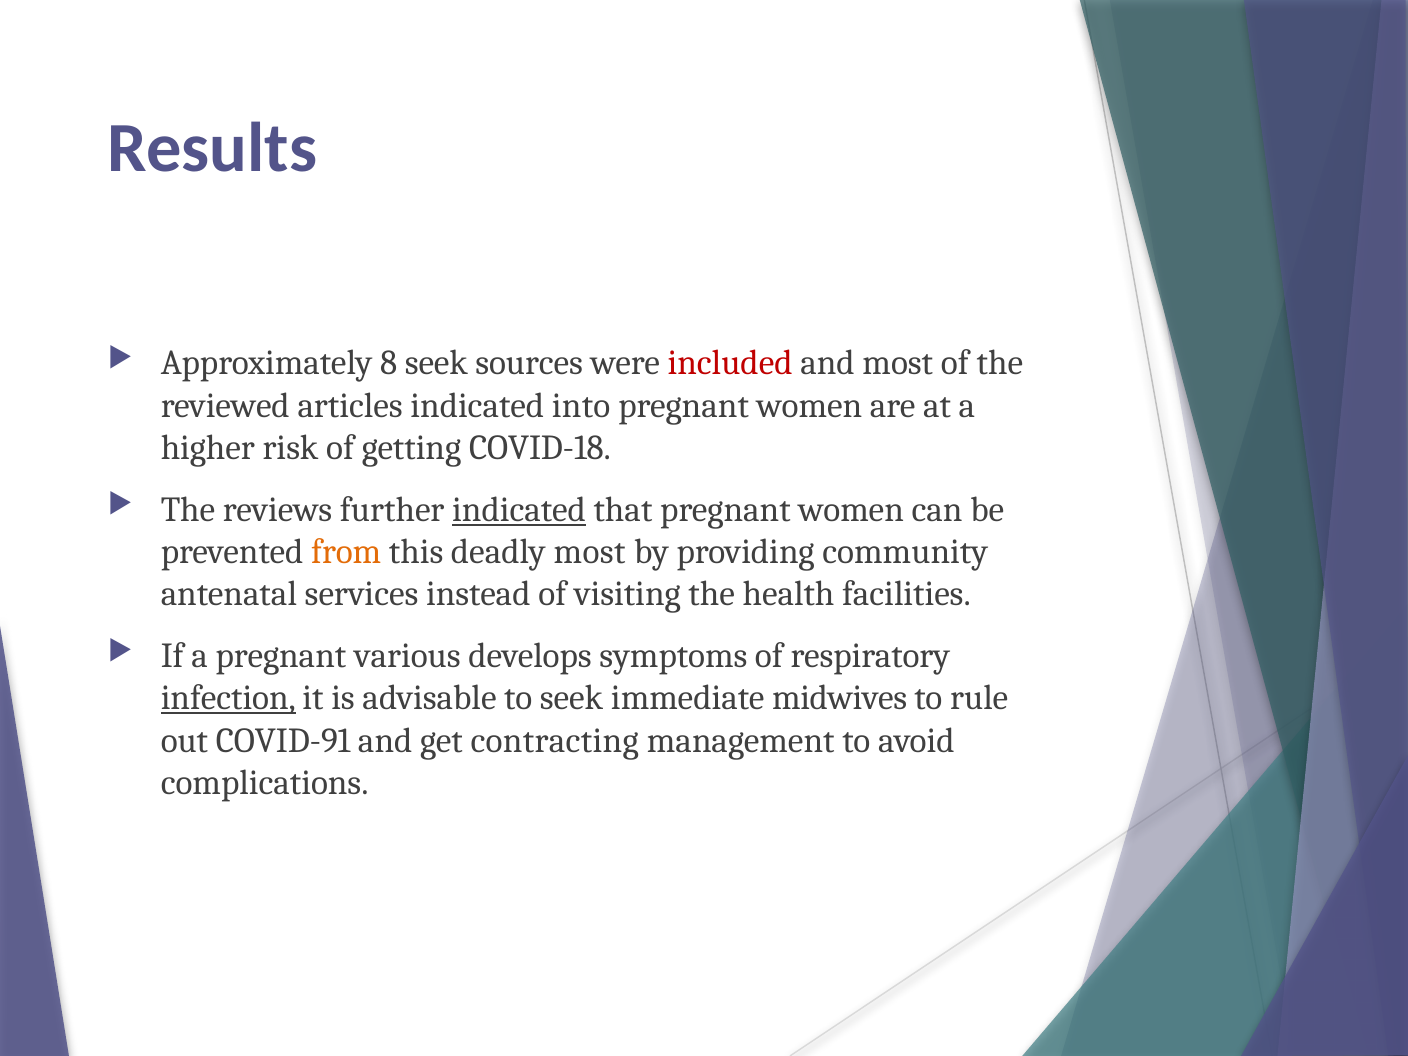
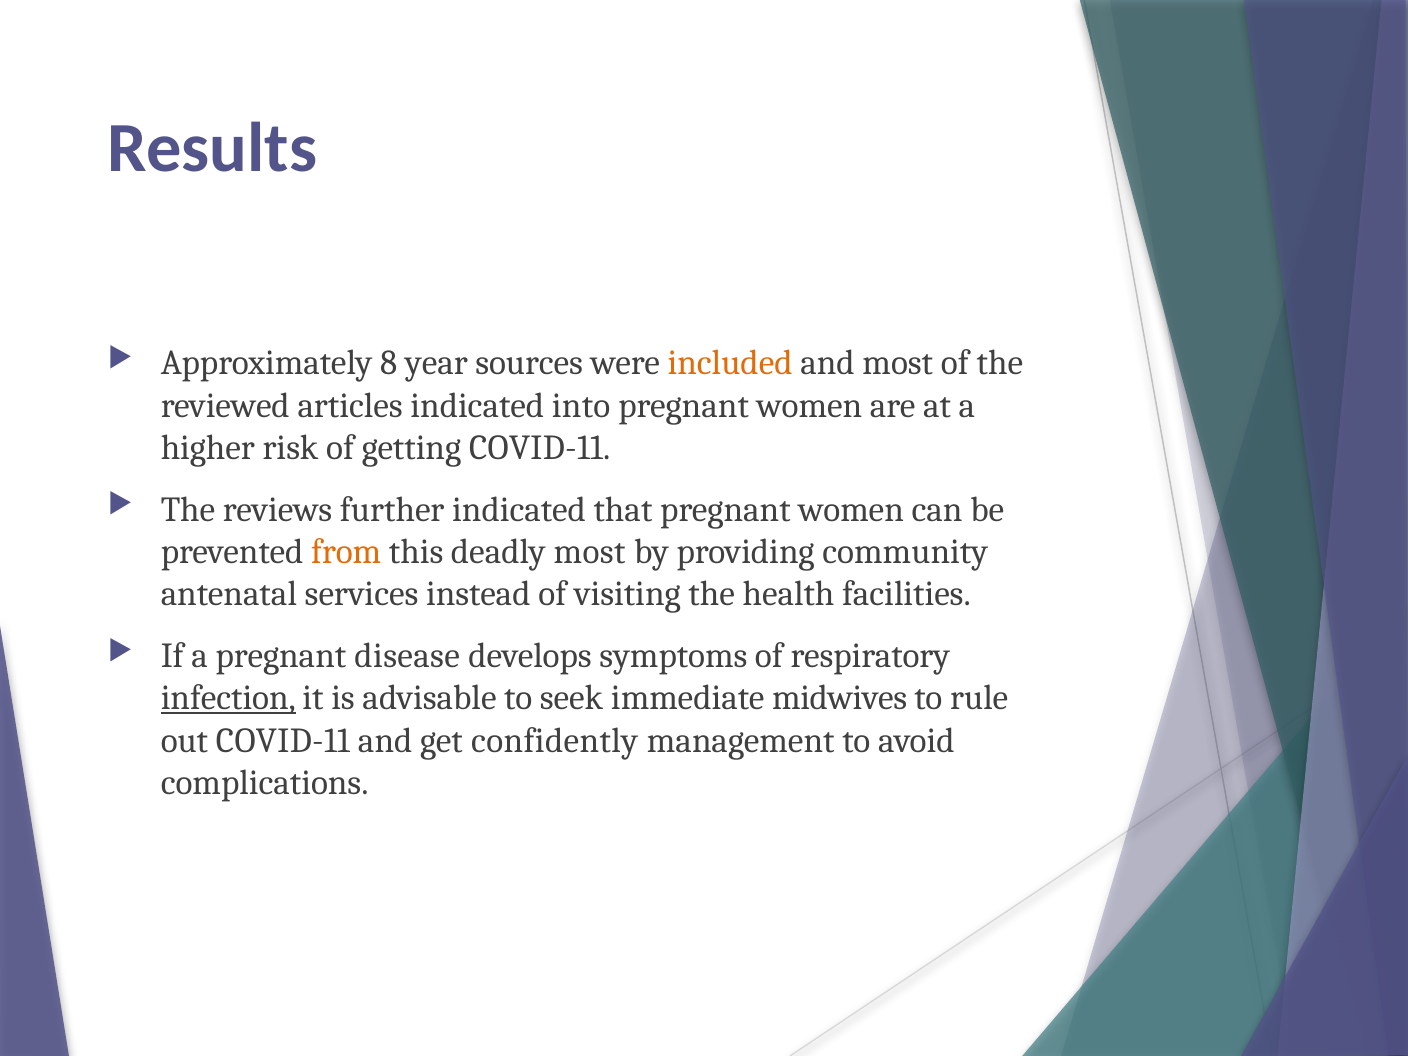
8 seek: seek -> year (436, 363)
included colour: red -> orange (730, 363)
getting COVID-18: COVID-18 -> COVID-11 (540, 448)
indicated underline: present -> none (519, 510)
various: various -> disease (407, 656)
out COVID-91: COVID-91 -> COVID-11 (283, 740)
contracting: contracting -> confidently (555, 740)
